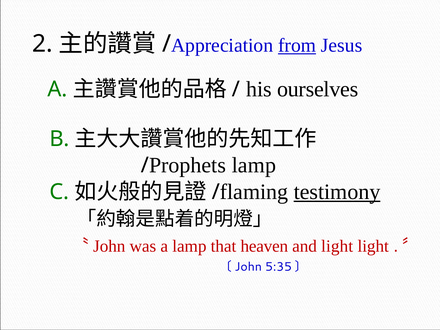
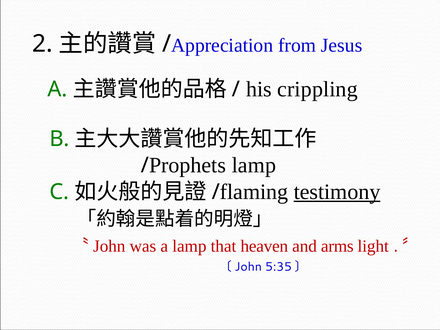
from underline: present -> none (297, 45)
ourselves: ourselves -> crippling (318, 89)
and light: light -> arms (337, 246)
